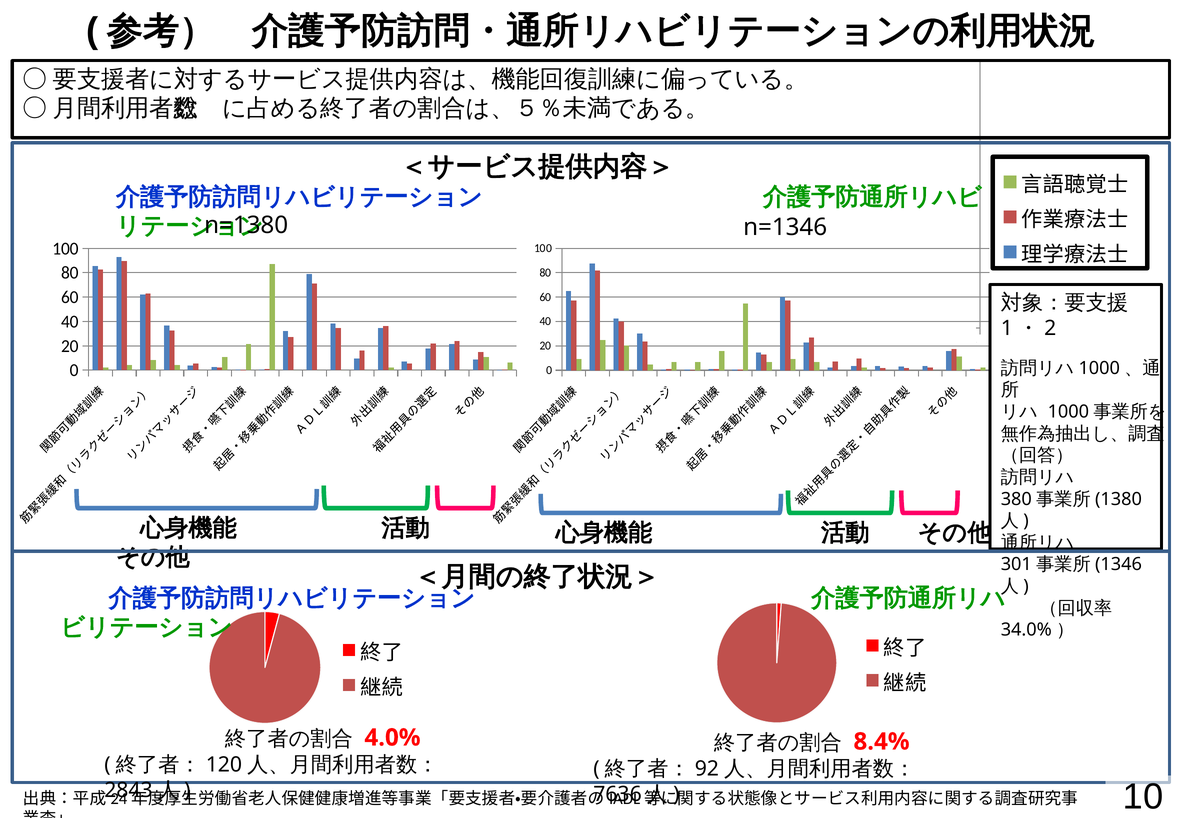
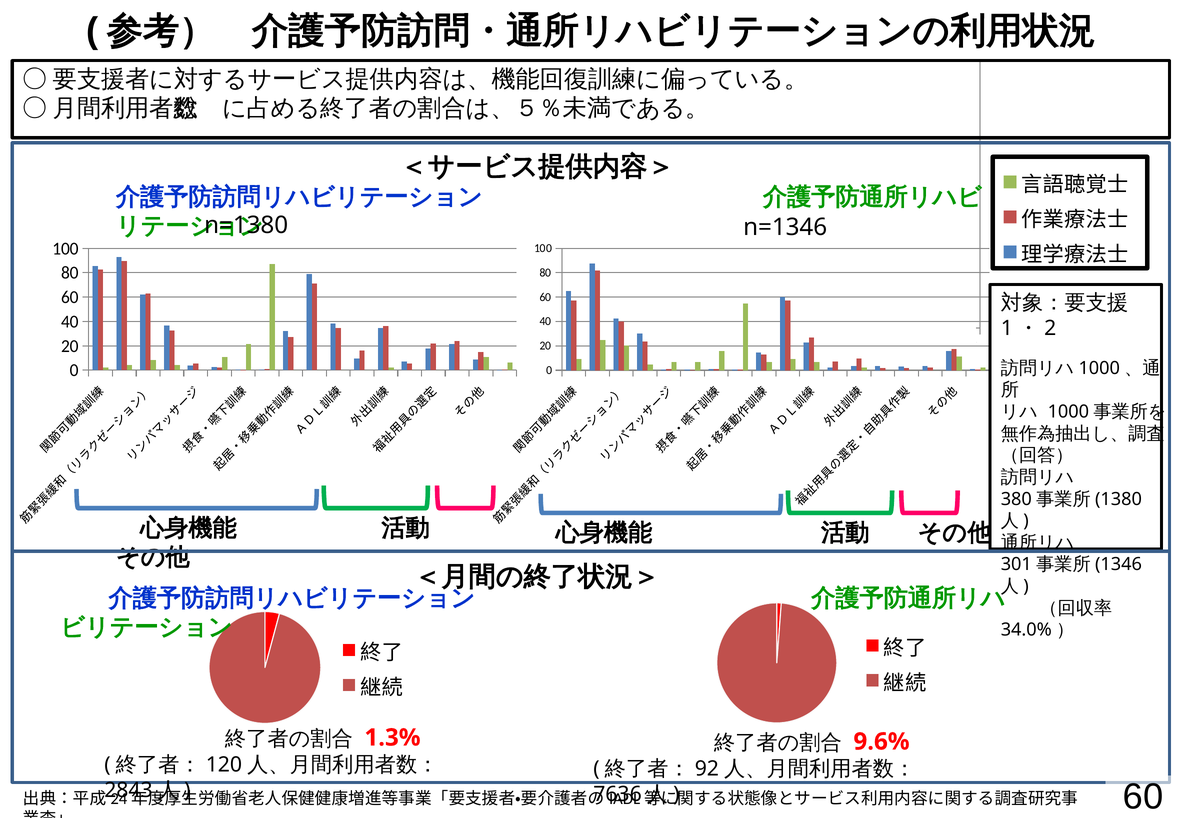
4.0%: 4.0% -> 1.3% (393, 737)
8.4%: 8.4% -> 9.6% (882, 741)
10: 10 -> 60 (1143, 796)
